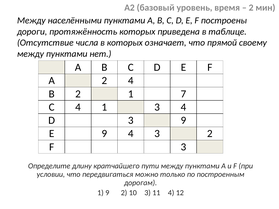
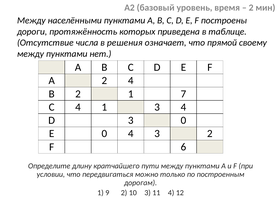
в которых: которых -> решения (125, 43)
3 9: 9 -> 0 (183, 121)
E 9: 9 -> 0 (104, 134)
F 3: 3 -> 6 (183, 147)
